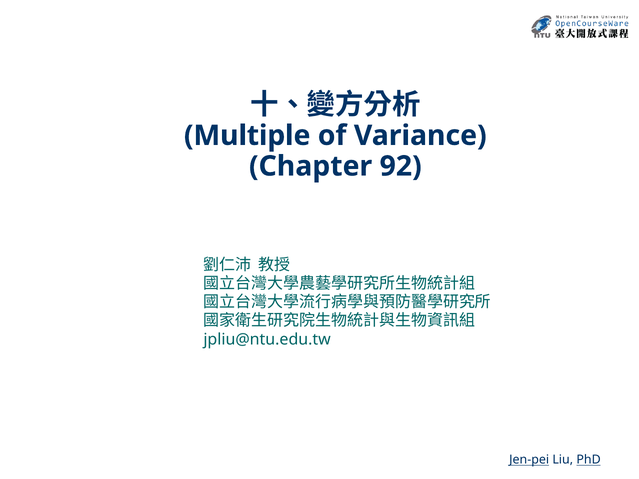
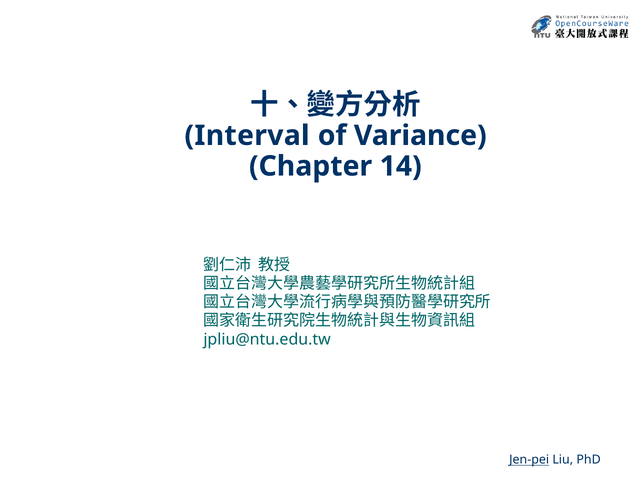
Multiple: Multiple -> Interval (247, 136)
92: 92 -> 14 (401, 166)
PhD underline: present -> none (589, 460)
